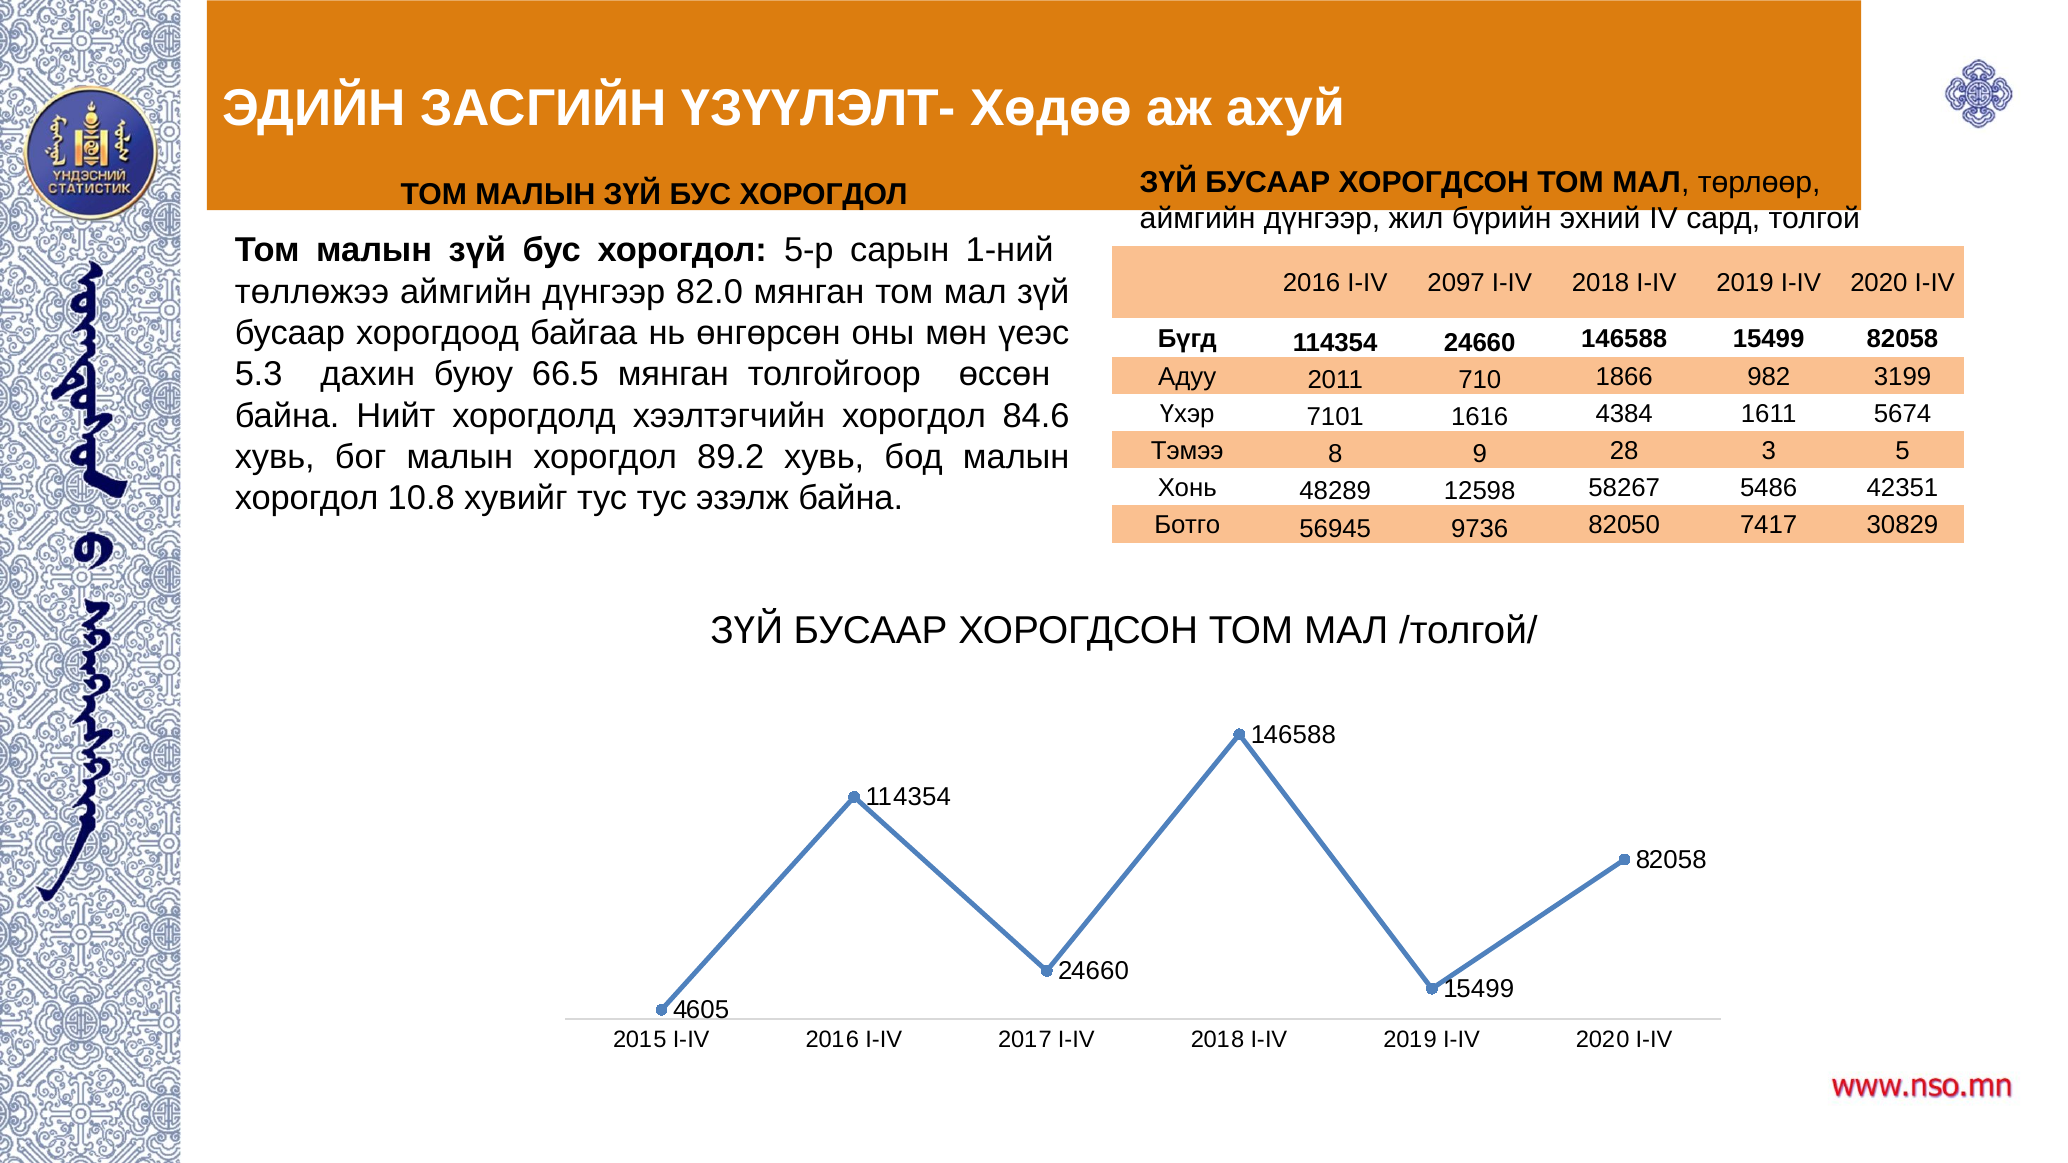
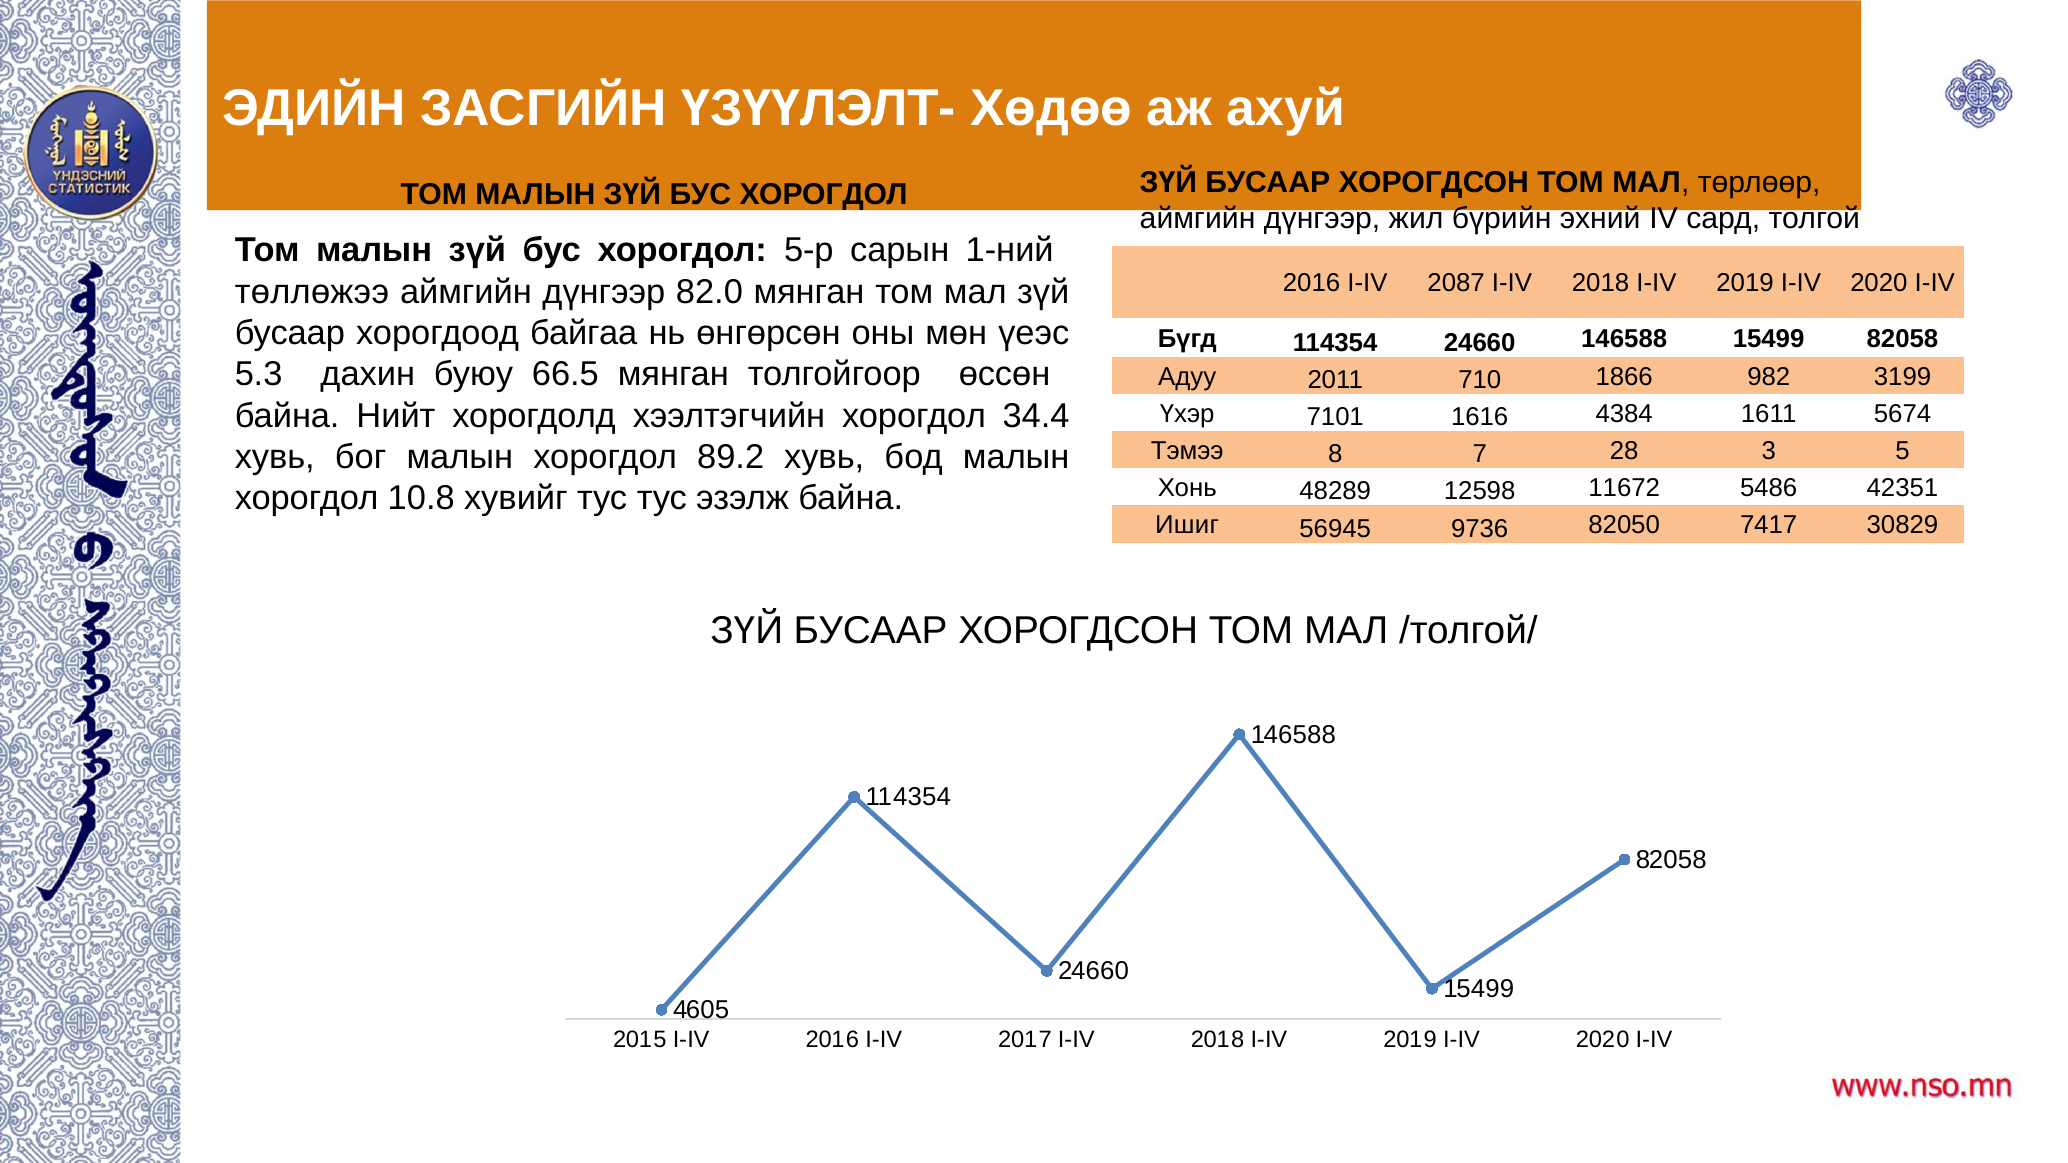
2097: 2097 -> 2087 (1456, 283)
84.6: 84.6 -> 34.4 (1036, 416)
9: 9 -> 7 (1480, 454)
58267: 58267 -> 11672 (1624, 488)
Ботго: Ботго -> Ишиг (1187, 525)
